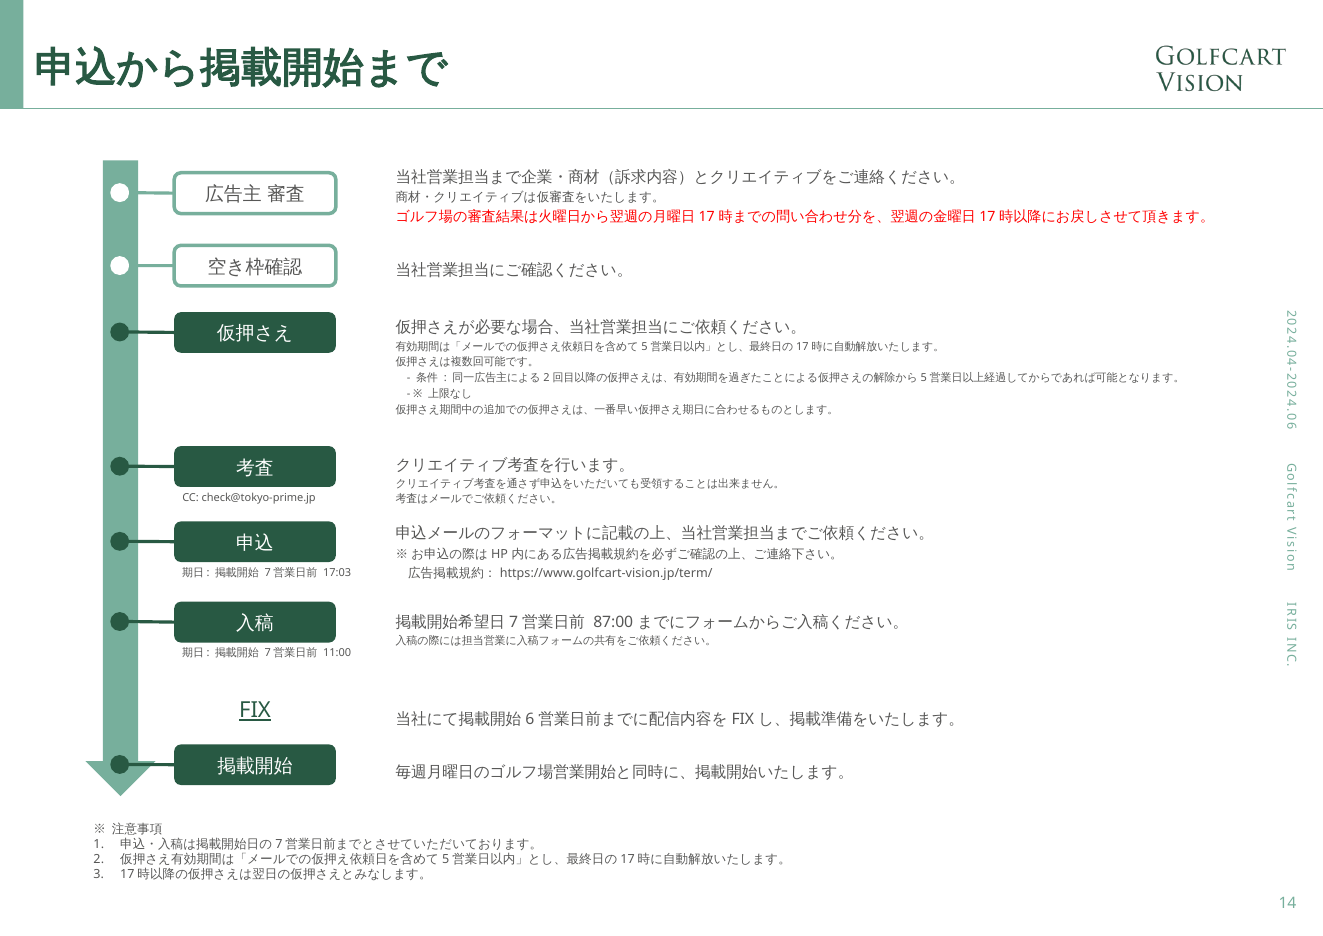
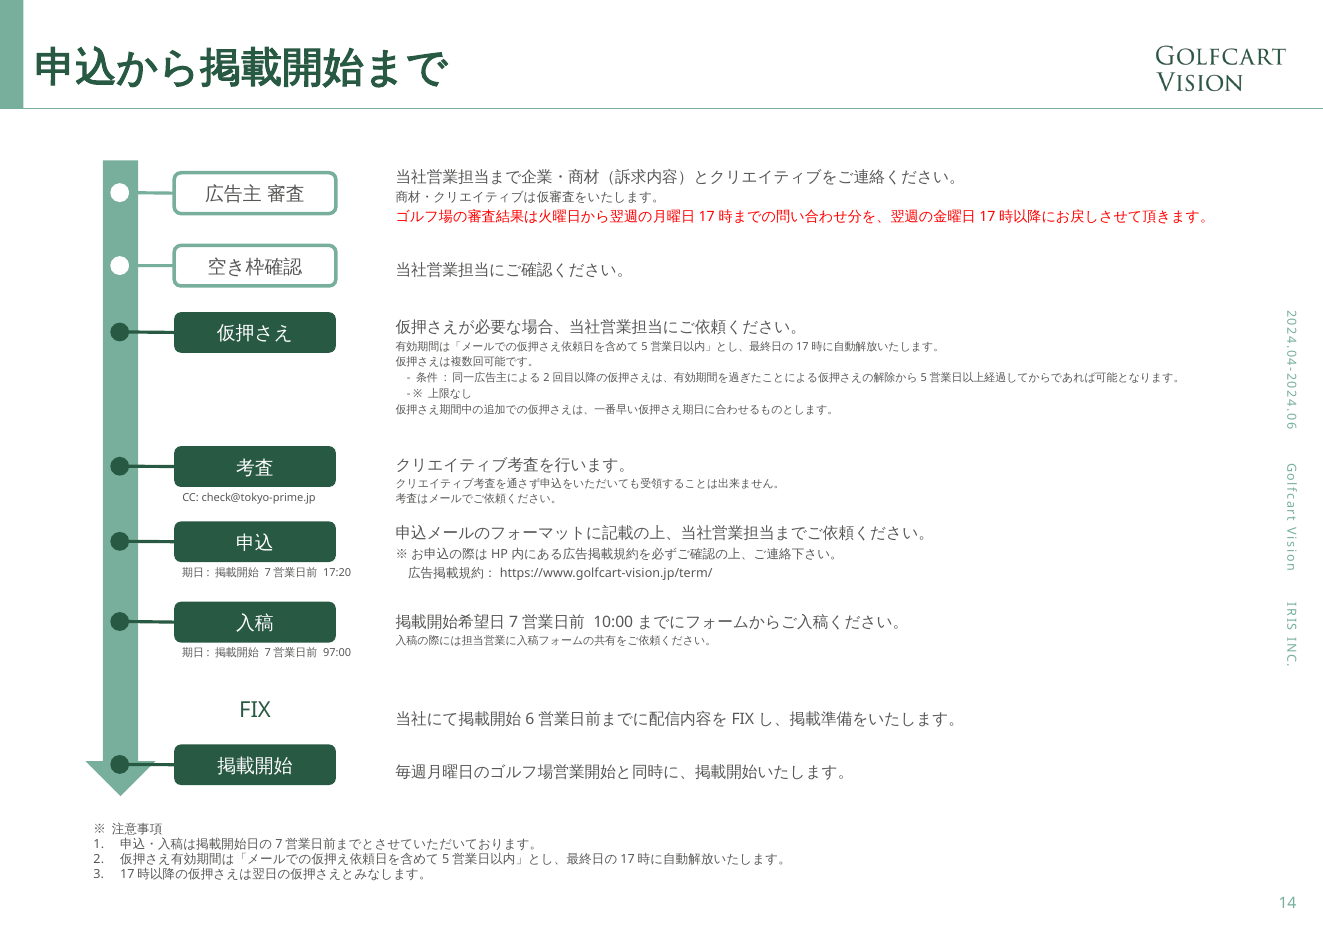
17:03: 17:03 -> 17:20 (337, 572)
87:00: 87:00 -> 10:00 (613, 622)
11:00: 11:00 -> 97:00 (337, 652)
FIX underline: present -> none (255, 710)
